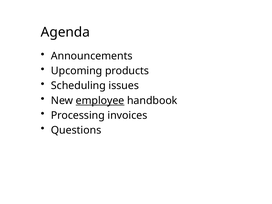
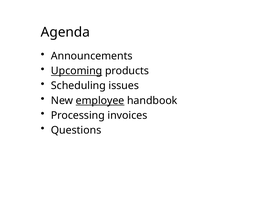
Upcoming underline: none -> present (77, 71)
